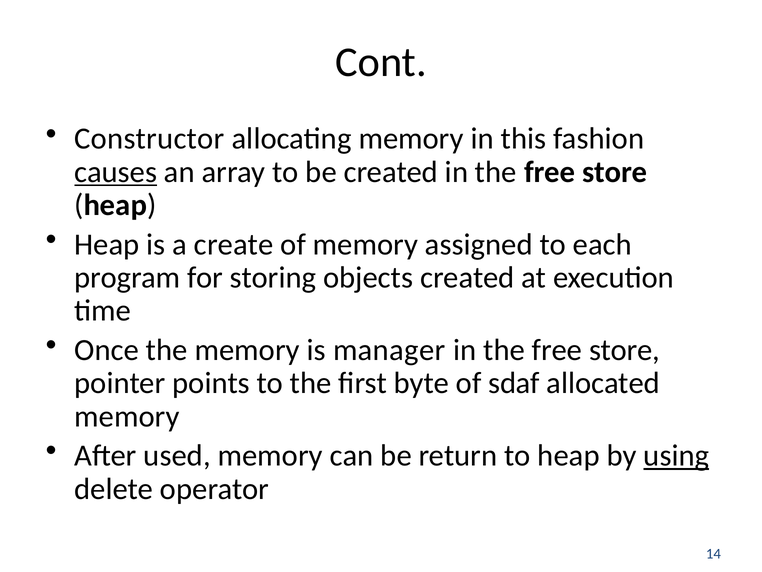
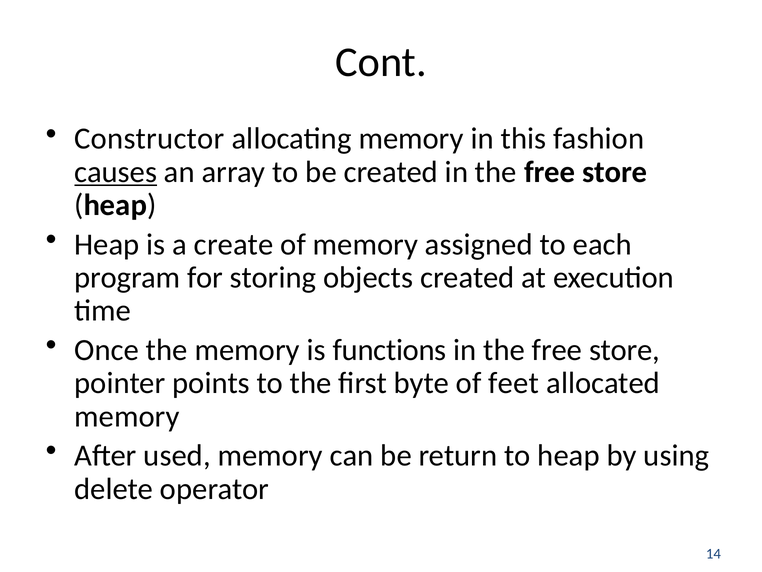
manager: manager -> functions (390, 350)
sdaf: sdaf -> feet (514, 383)
using underline: present -> none (676, 455)
